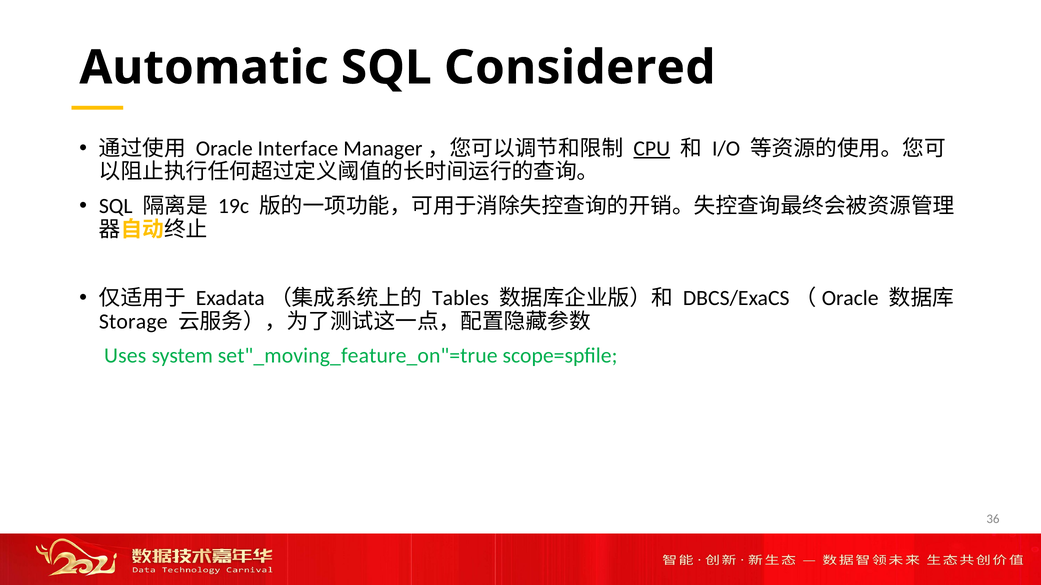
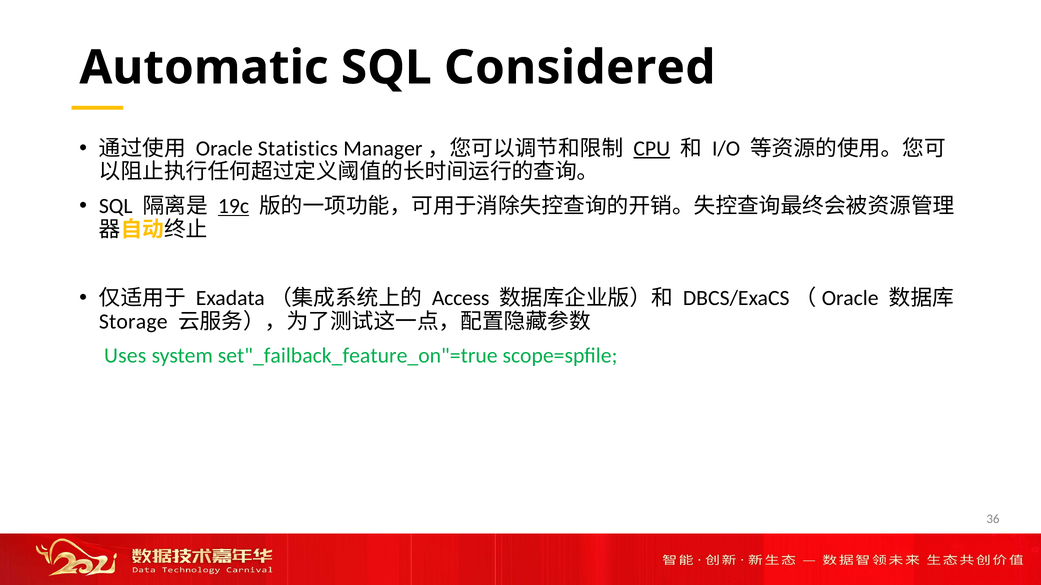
Interface: Interface -> Statistics (298, 149)
19c underline: none -> present (233, 206)
Tables: Tables -> Access (461, 298)
set"_moving_feature_on"=true: set"_moving_feature_on"=true -> set"_failback_feature_on"=true (358, 356)
